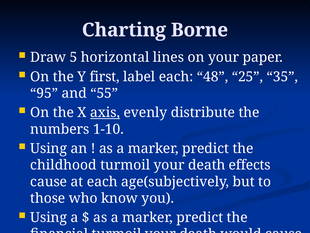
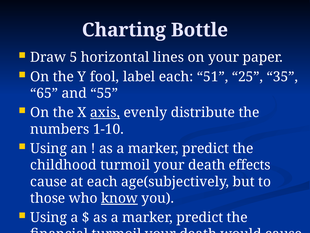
Borne: Borne -> Bottle (199, 30)
first: first -> fool (105, 77)
48: 48 -> 51 (213, 77)
95: 95 -> 65 (44, 93)
know underline: none -> present (119, 198)
